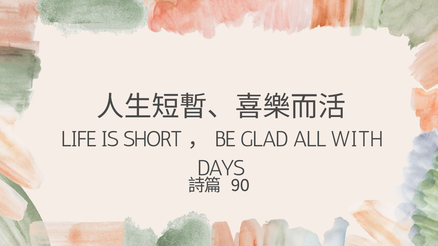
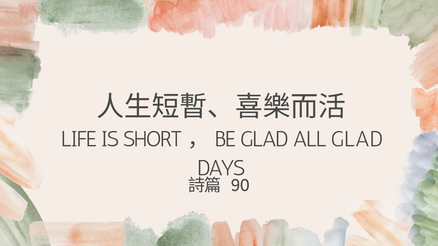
ALL WITH: WITH -> GLAD (357, 139)
